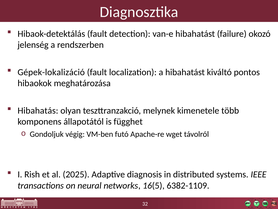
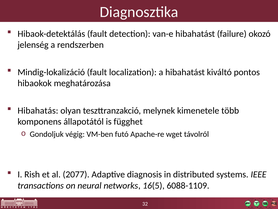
Gépek-lokalizáció: Gépek-lokalizáció -> Mindig-lokalizáció (51, 72)
2025: 2025 -> 2077 (76, 174)
6382-1109: 6382-1109 -> 6088-1109 (188, 185)
